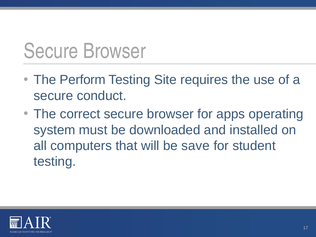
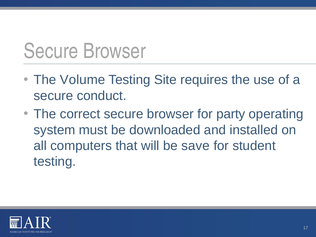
Perform: Perform -> Volume (83, 80)
apps: apps -> party (231, 114)
